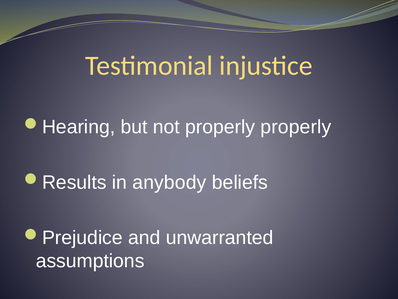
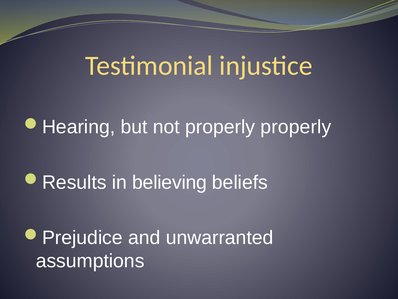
anybody: anybody -> believing (170, 182)
